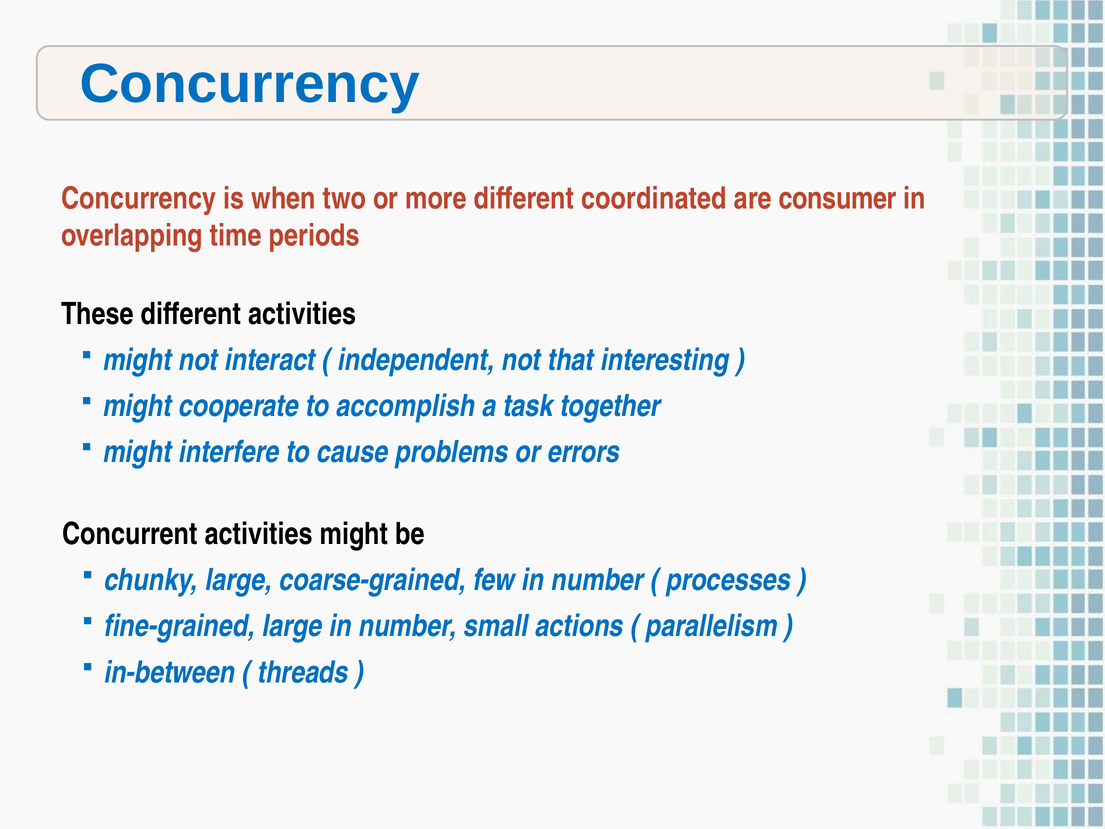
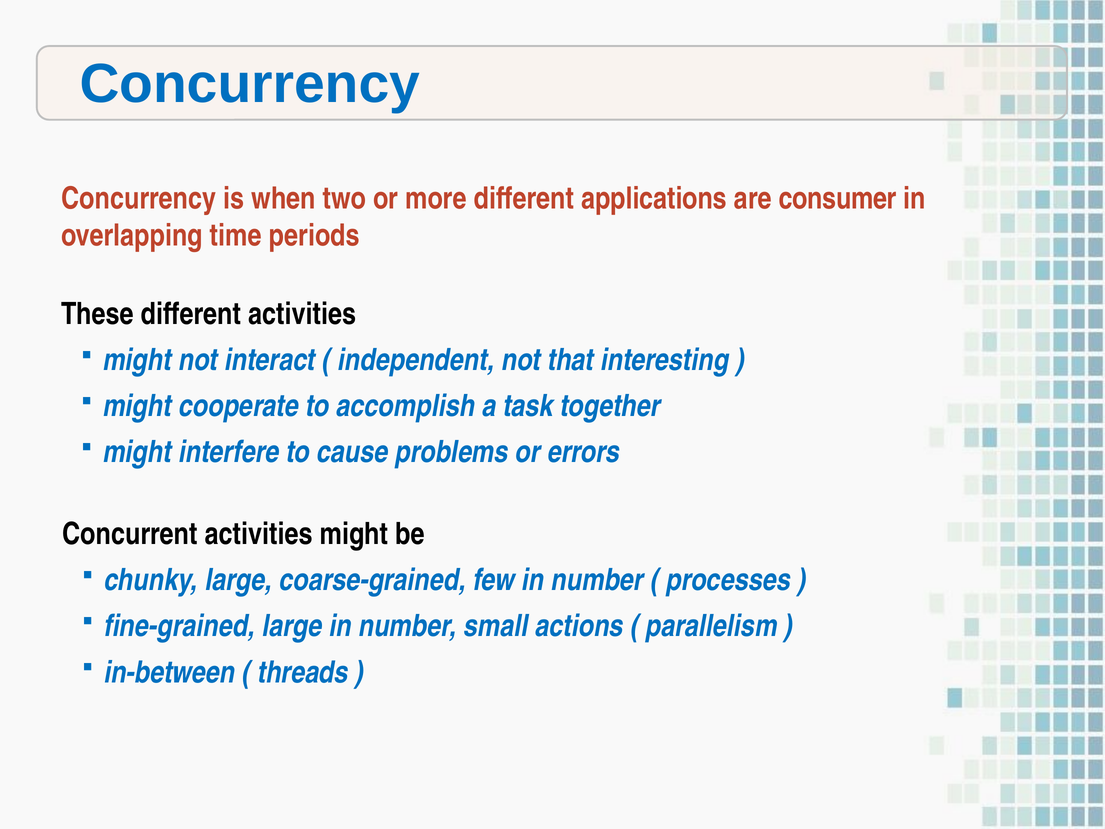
coordinated: coordinated -> applications (654, 198)
